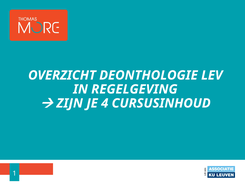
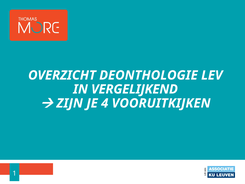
REGELGEVING: REGELGEVING -> VERGELIJKEND (134, 89)
CURSUSINHOUD: CURSUSINHOUD -> VOORUITKIJKEN (161, 103)
